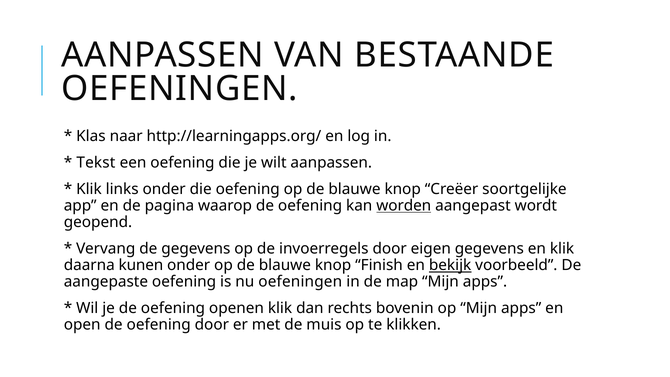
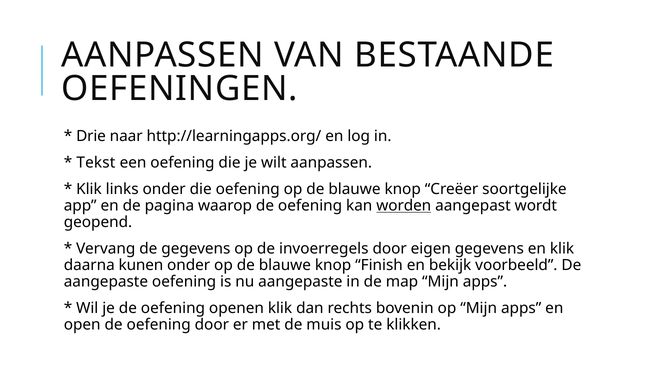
Klas: Klas -> Drie (91, 136)
bekijk underline: present -> none (450, 265)
nu oefeningen: oefeningen -> aangepaste (300, 282)
